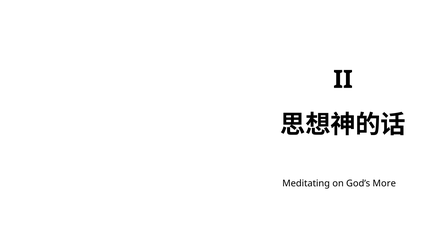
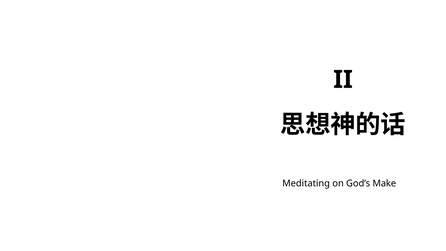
More: More -> Make (384, 183)
